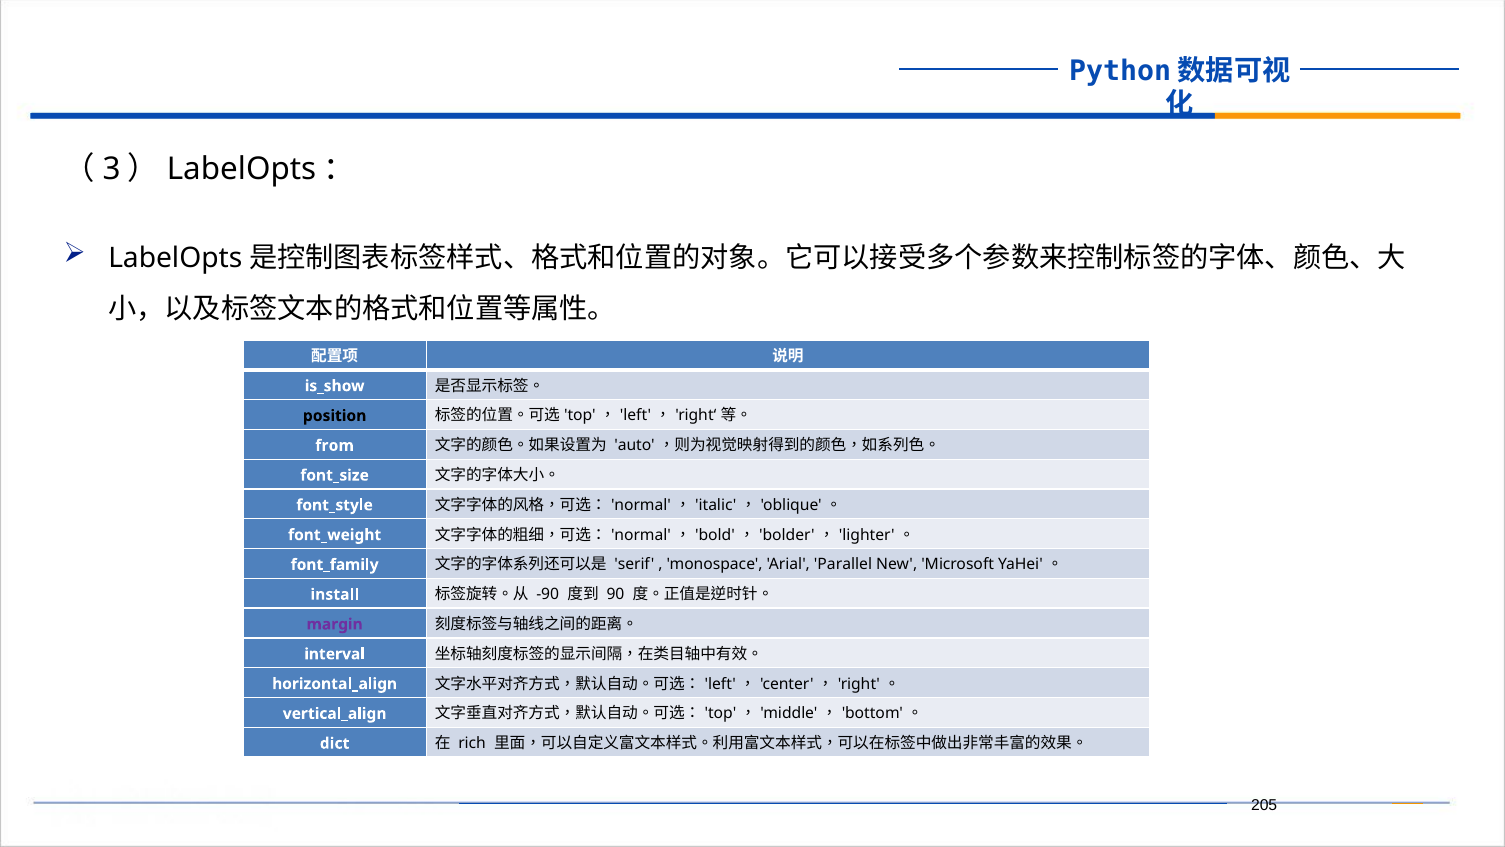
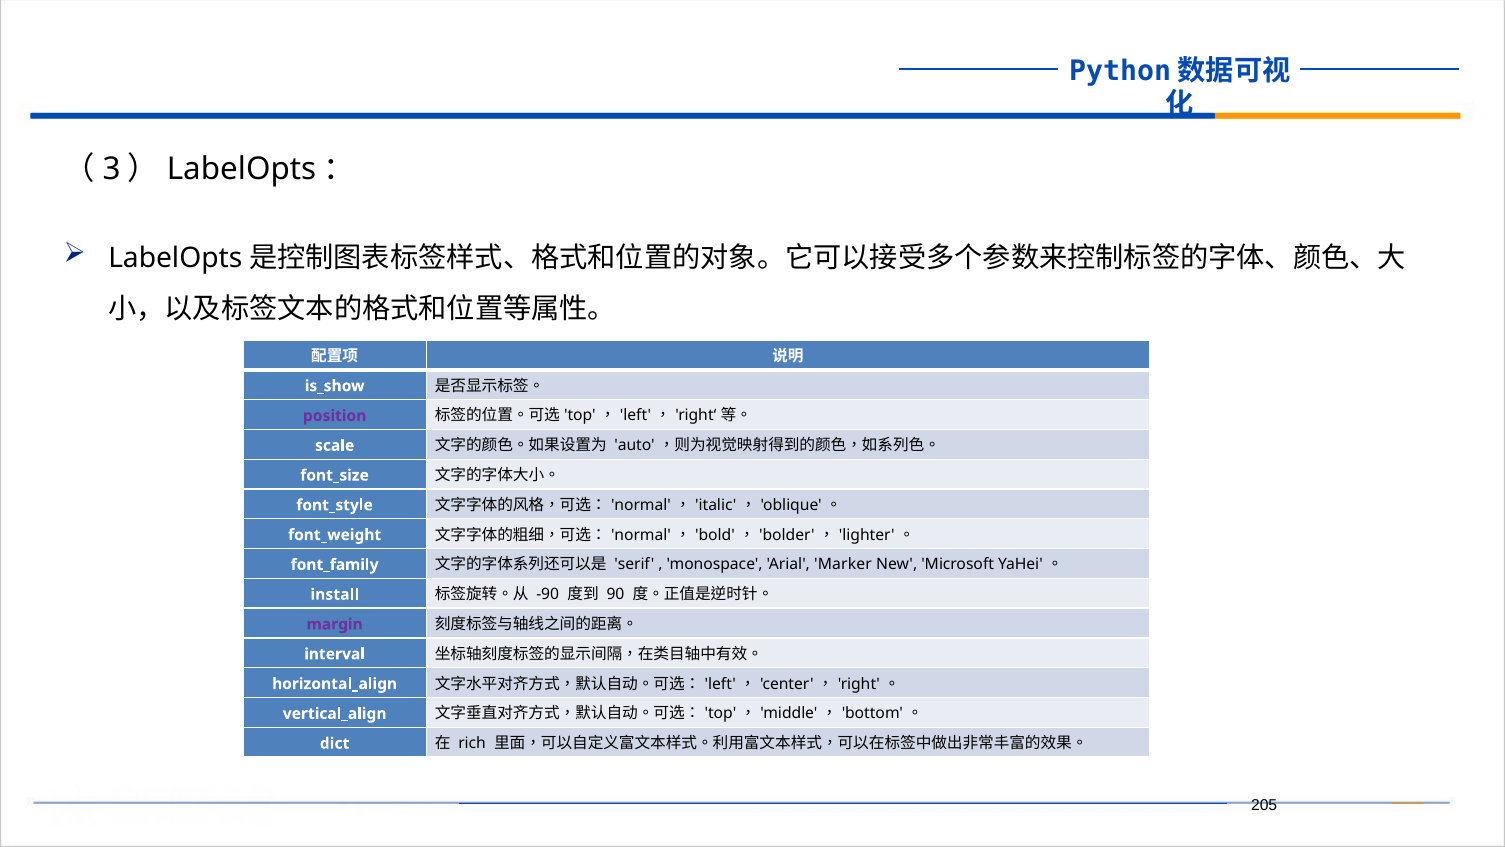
position colour: black -> purple (335, 416)
from: from -> scale (335, 445)
Parallel: Parallel -> Marker (843, 564)
